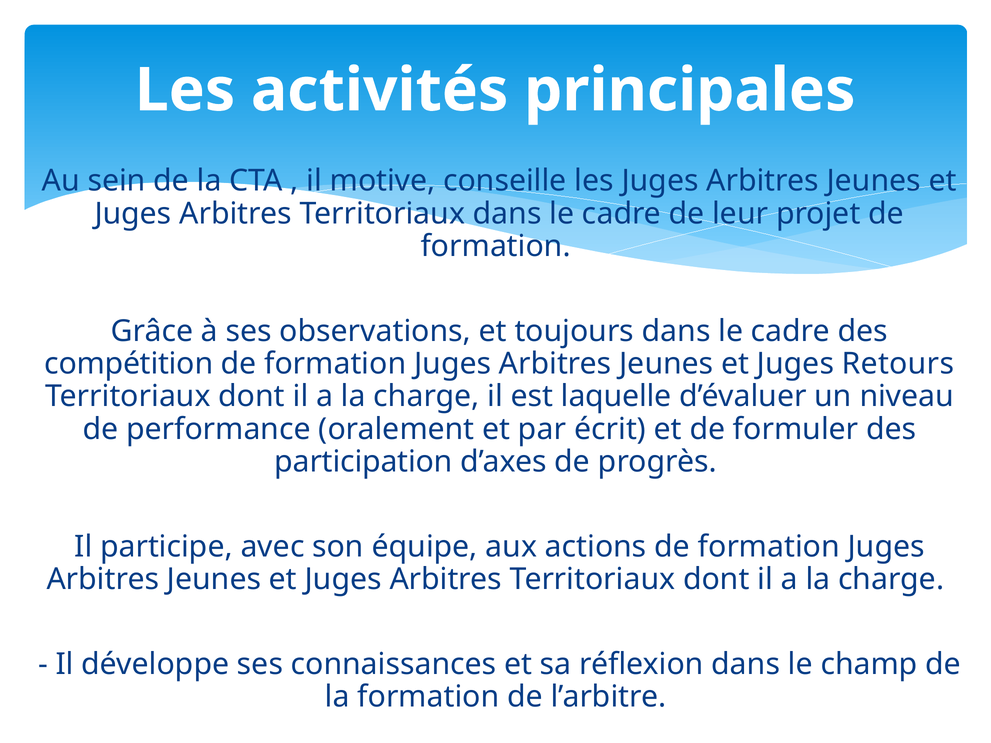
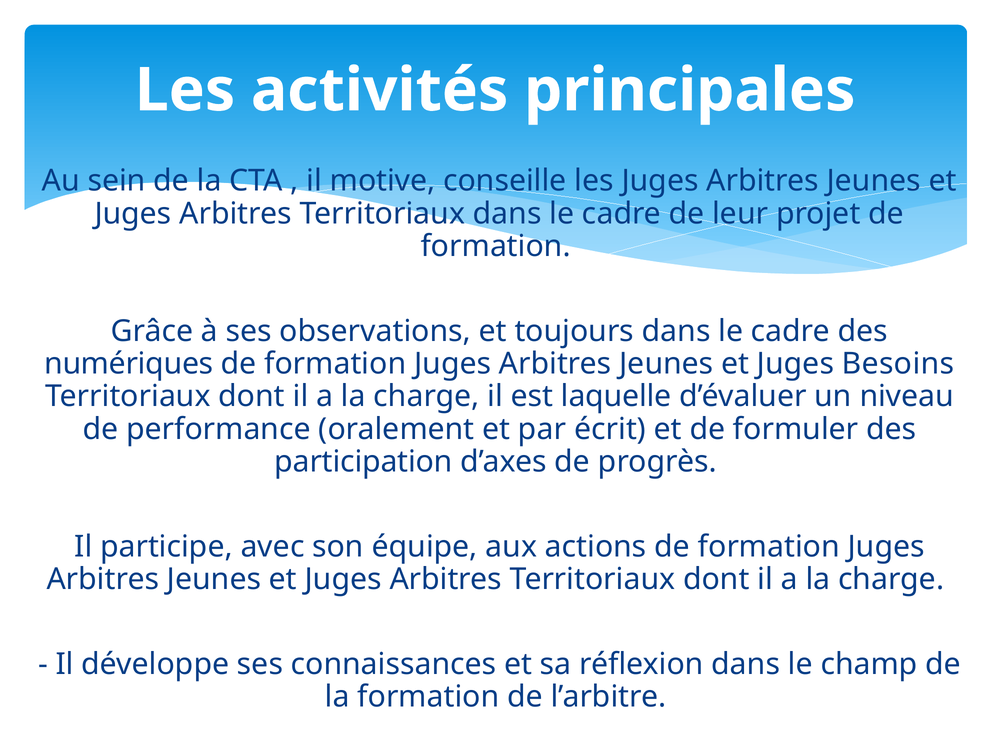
compétition: compétition -> numériques (129, 364)
Retours: Retours -> Besoins (898, 364)
